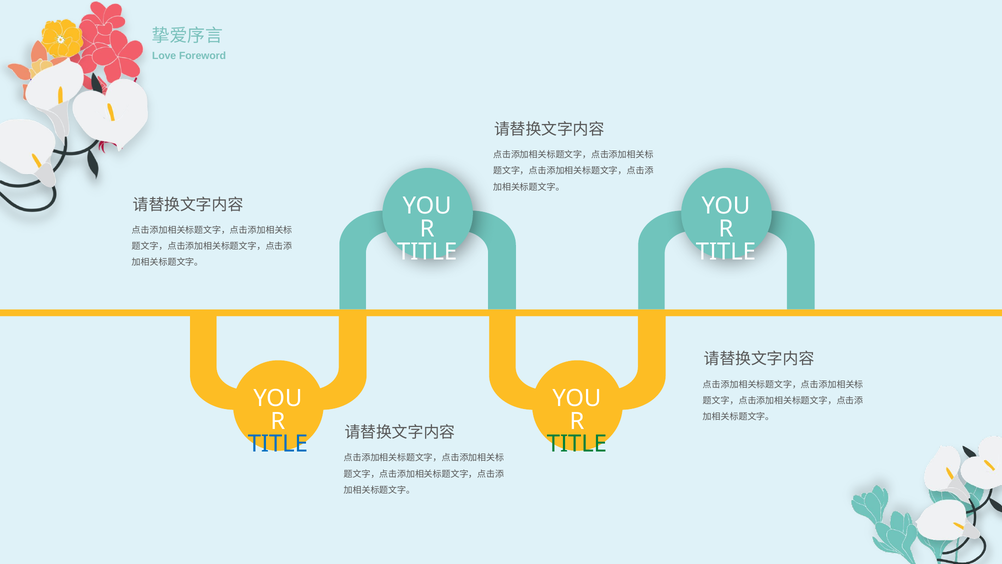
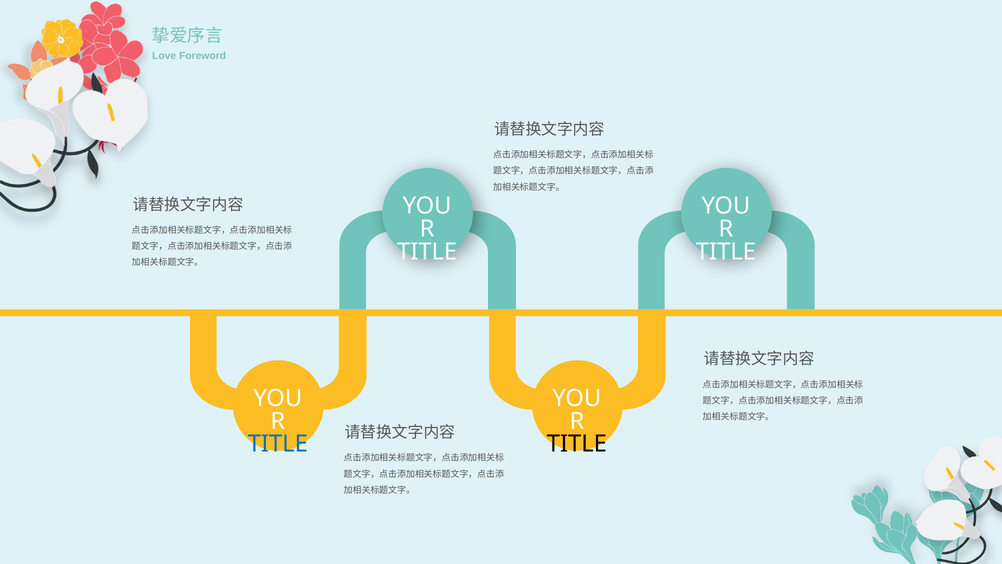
TITLE colour: green -> black (577, 444)
